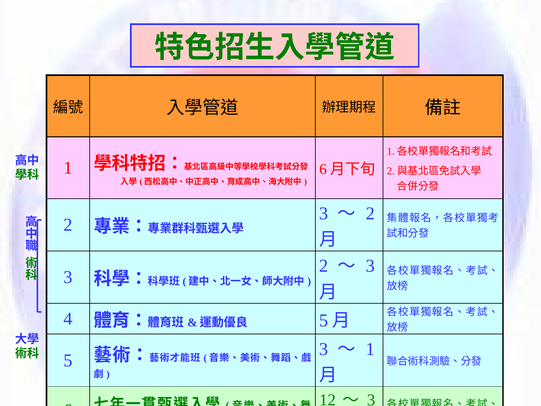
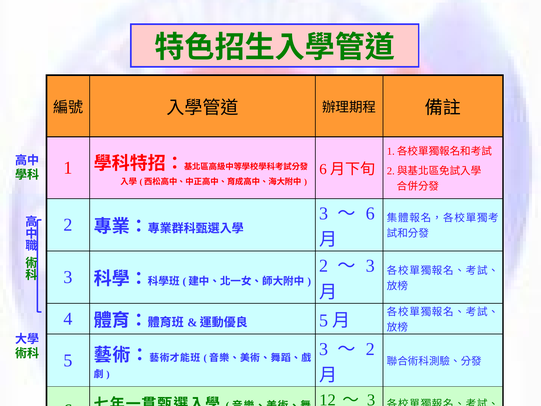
2: 2 -> 6 (370, 213)
1: 1 -> 2 (370, 349)
